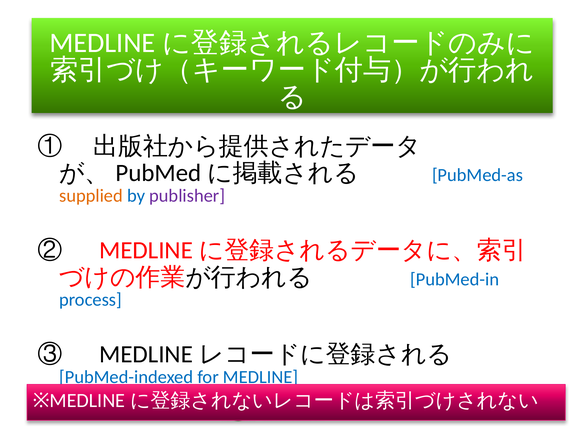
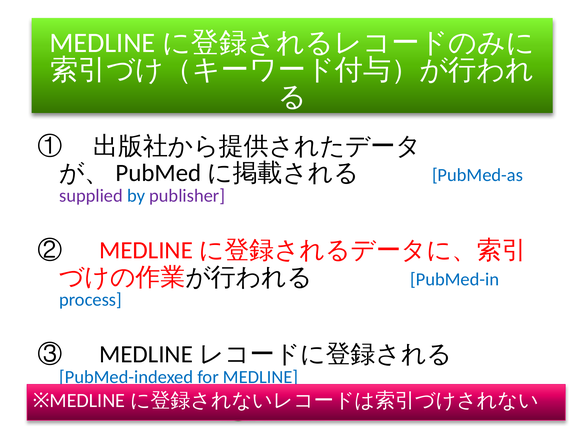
supplied colour: orange -> purple (91, 196)
